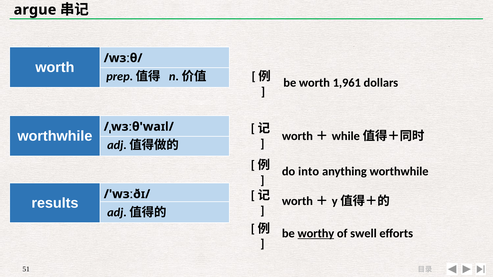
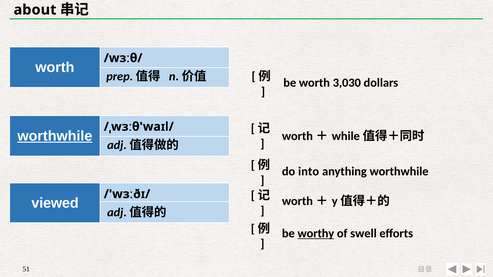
argue: argue -> about (35, 10)
1,961: 1,961 -> 3,030 (347, 83)
worthwhile underline: none -> present (55, 136)
results: results -> viewed (55, 203)
